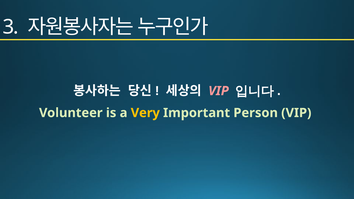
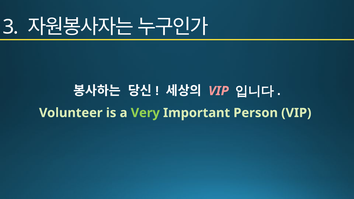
Very colour: yellow -> light green (145, 113)
